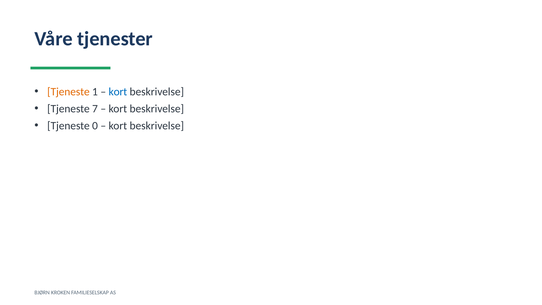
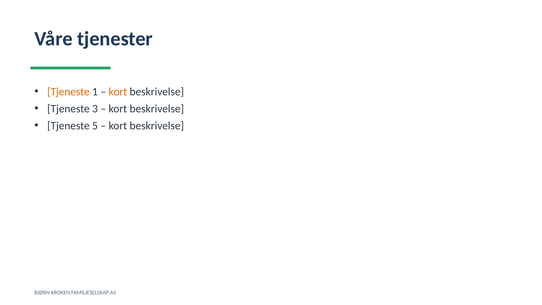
kort colour: blue -> orange (118, 92)
7: 7 -> 3 (95, 109)
0: 0 -> 5 (95, 126)
